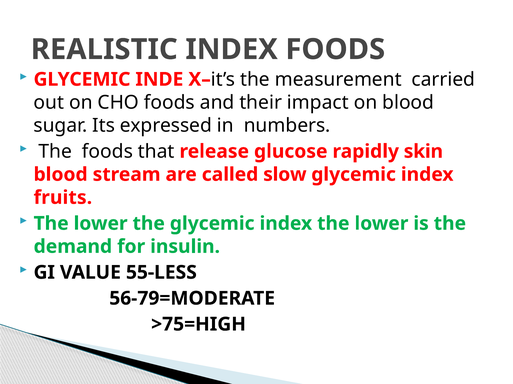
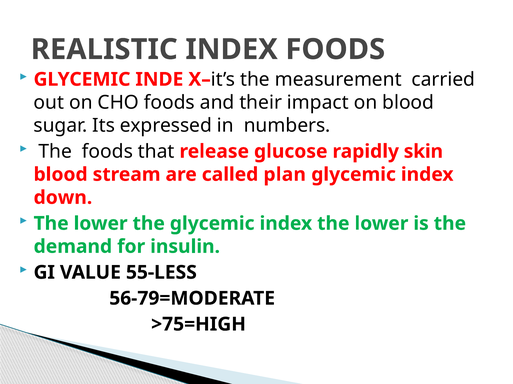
slow: slow -> plan (285, 175)
fruits: fruits -> down (63, 198)
